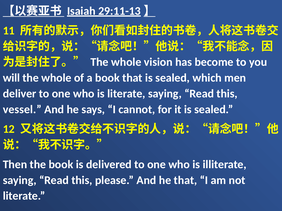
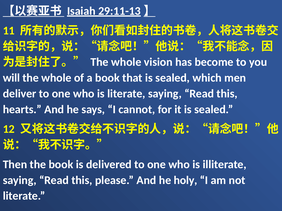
vessel: vessel -> hearts (22, 110)
he that: that -> holy (186, 181)
